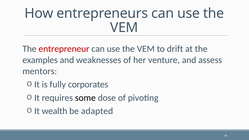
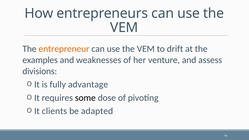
entrepreneur colour: red -> orange (64, 49)
mentors: mentors -> divisions (40, 71)
corporates: corporates -> advantage (88, 85)
wealth: wealth -> clients (54, 111)
